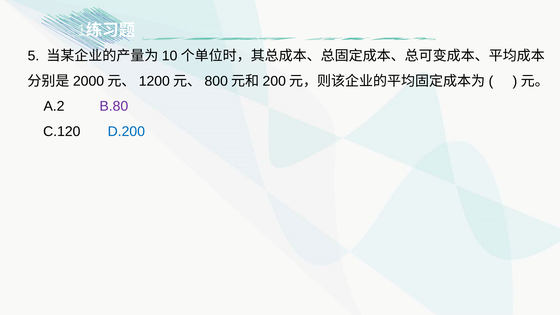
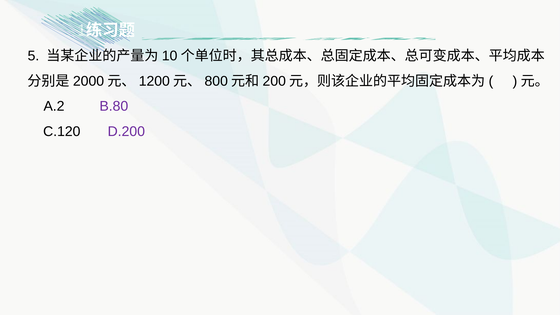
D.200 colour: blue -> purple (126, 132)
